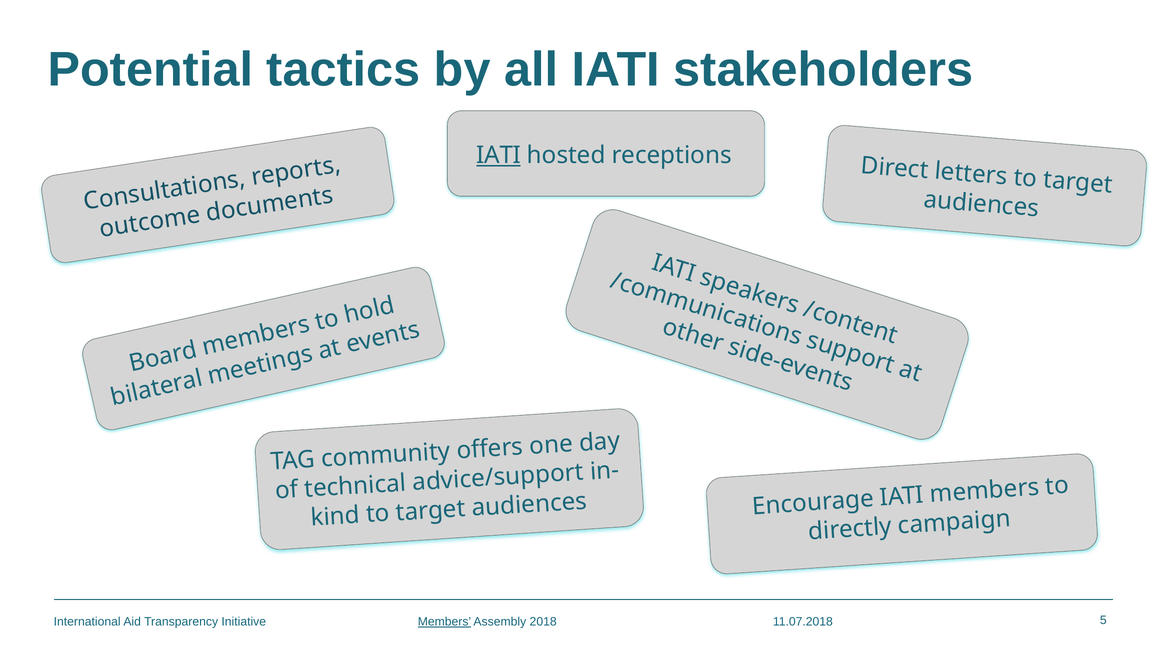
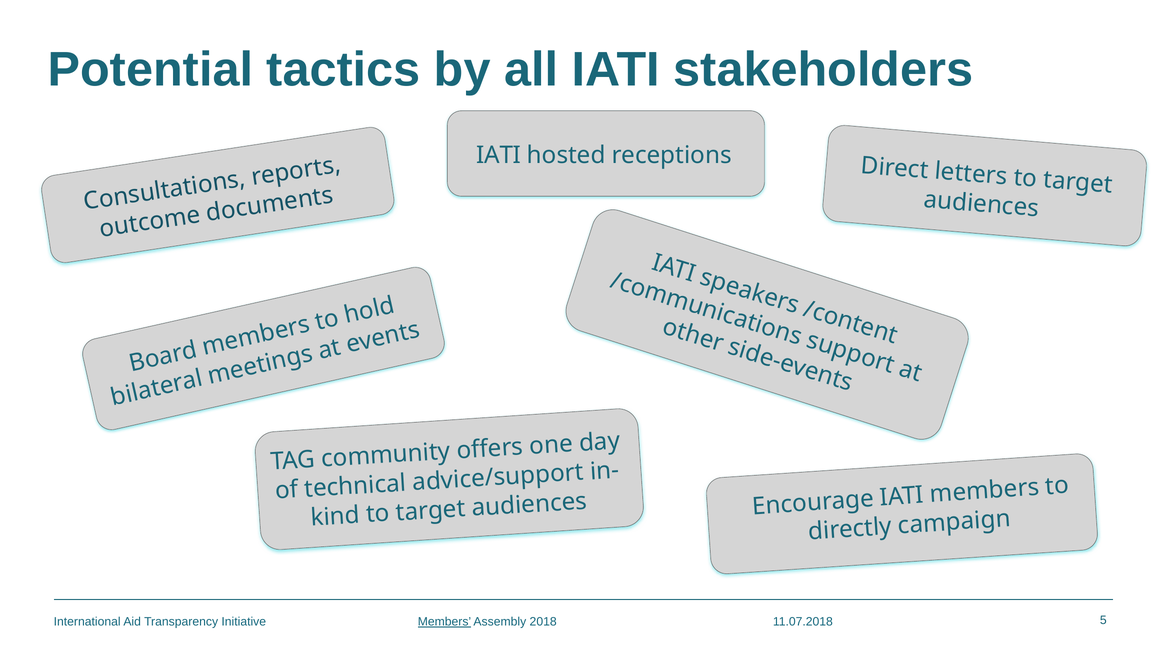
IATI underline: present -> none (499, 155)
